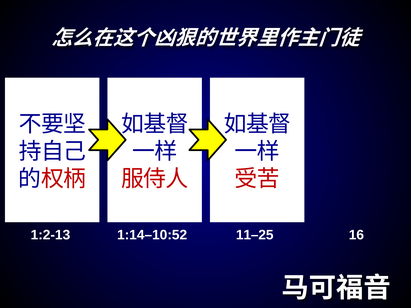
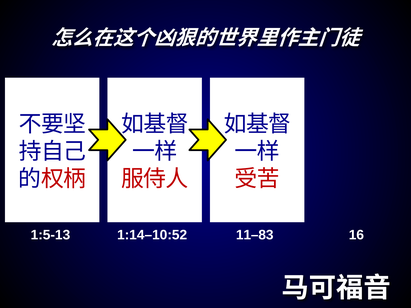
1:2-13: 1:2-13 -> 1:5-13 (50, 235)
11–25: 11–25 -> 11–83 (255, 235)
